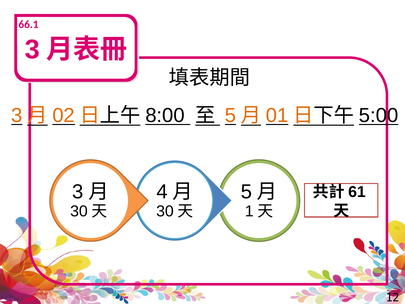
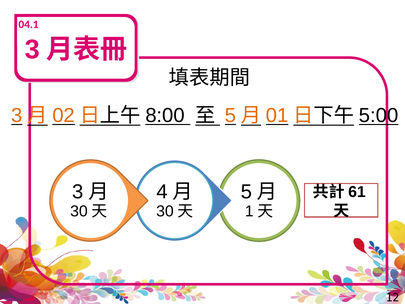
66.1: 66.1 -> 04.1 (29, 24)
